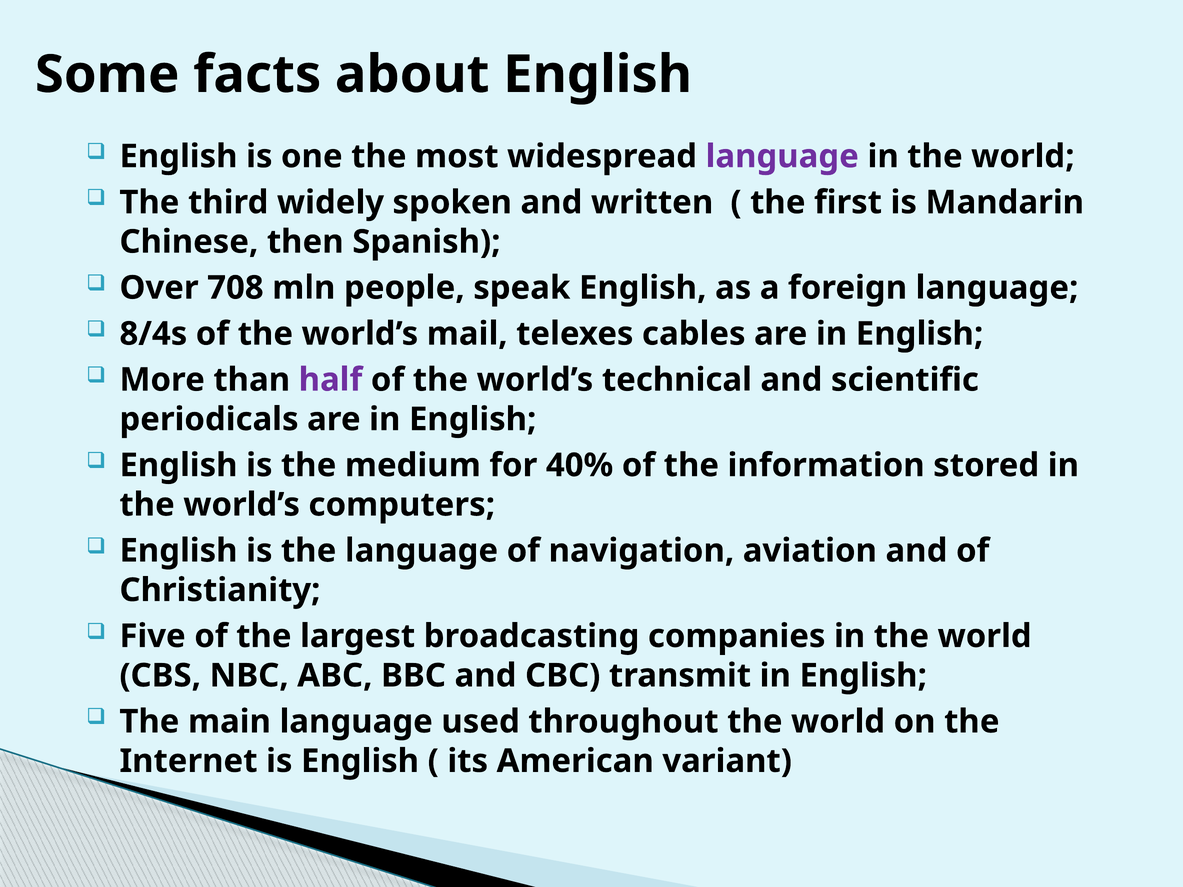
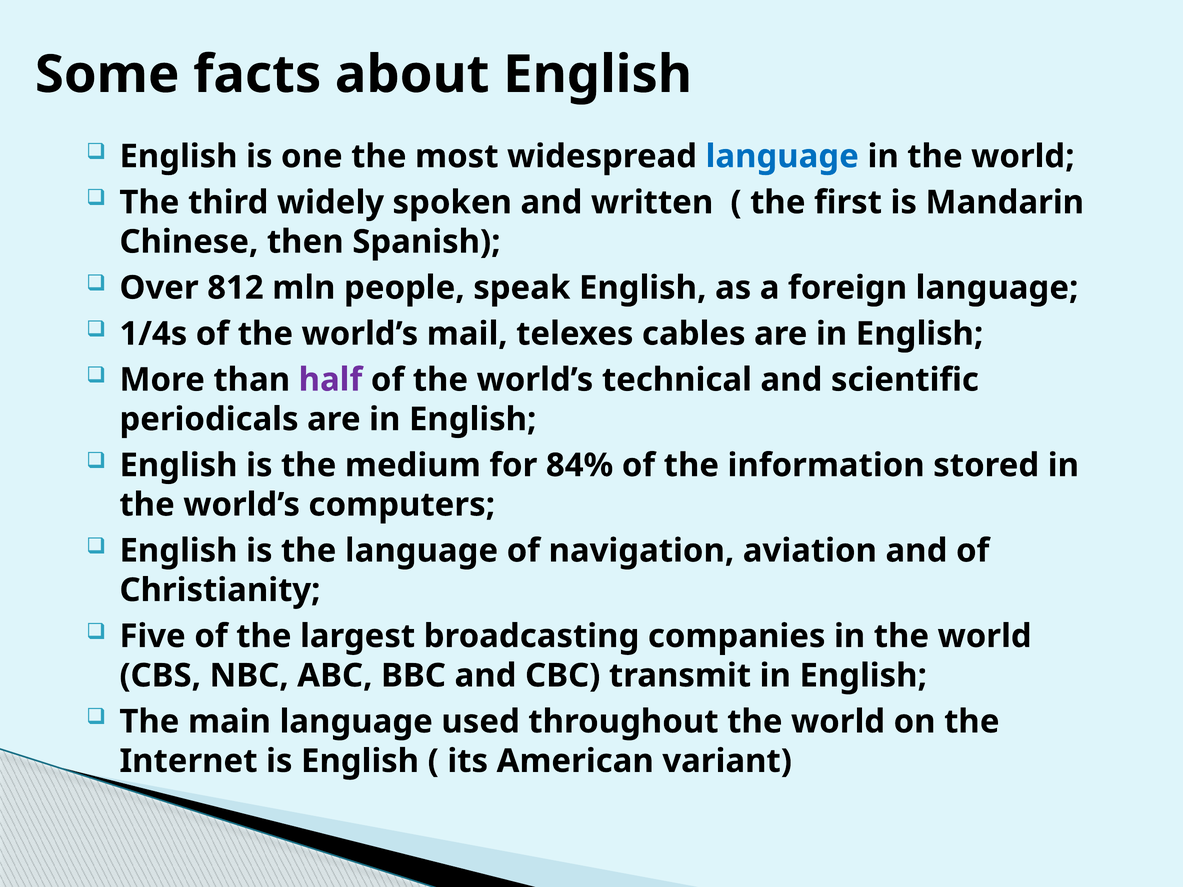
language colour: purple -> blue (782, 156)
708: 708 -> 812 (235, 288)
8/4s: 8/4s -> 1/4s (153, 334)
40%: 40% -> 84% (580, 465)
